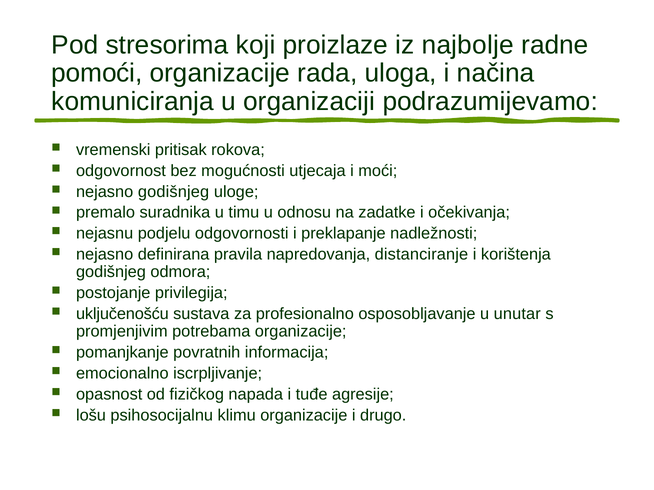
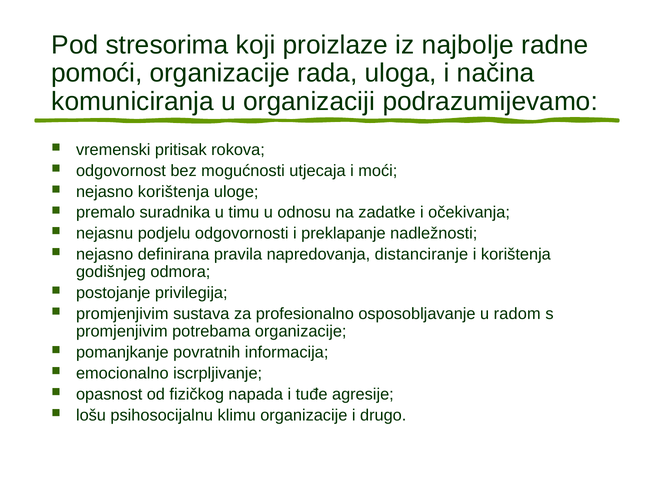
nejasno godišnjeg: godišnjeg -> korištenja (174, 192)
uključenošću: uključenošću -> promjenjivim (122, 314)
unutar: unutar -> radom (517, 314)
